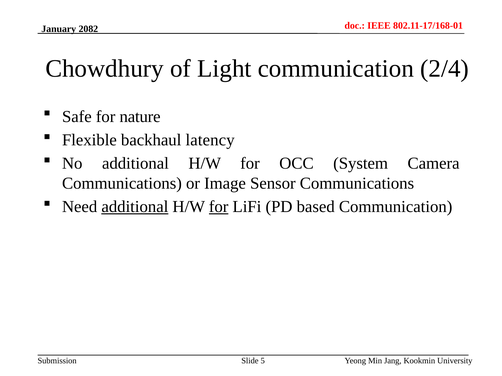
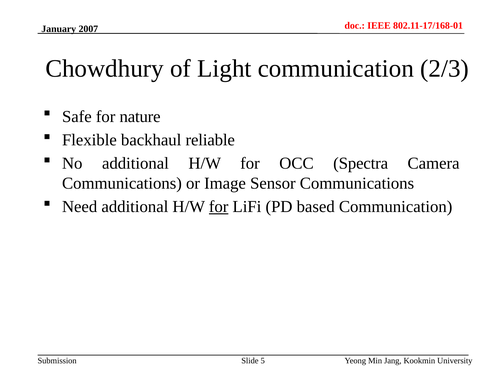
2082: 2082 -> 2007 (88, 29)
2/4: 2/4 -> 2/3 (445, 69)
latency: latency -> reliable (210, 140)
System: System -> Spectra (361, 164)
additional underline: present -> none (135, 207)
